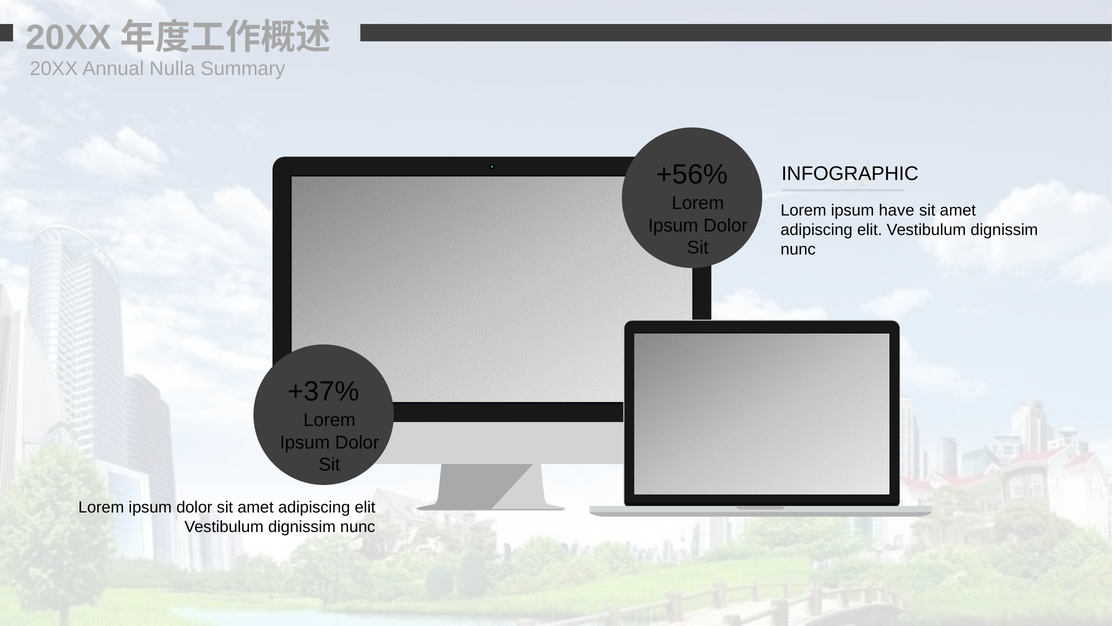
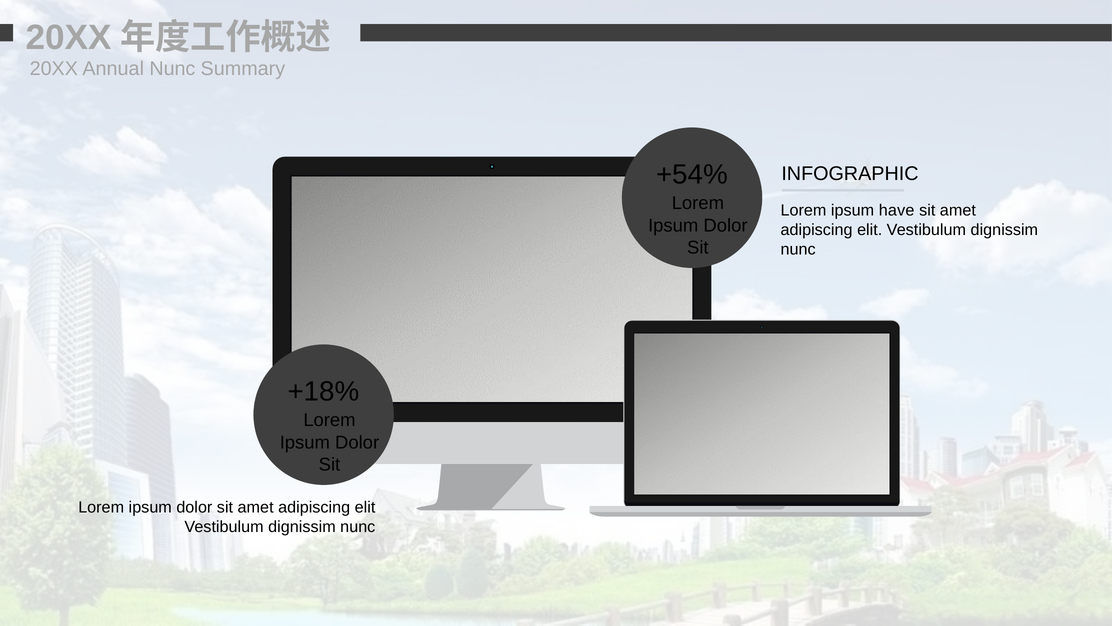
Annual Nulla: Nulla -> Nunc (172, 68)
+56%: +56% -> +54% (692, 174)
+37%: +37% -> +18% (324, 391)
